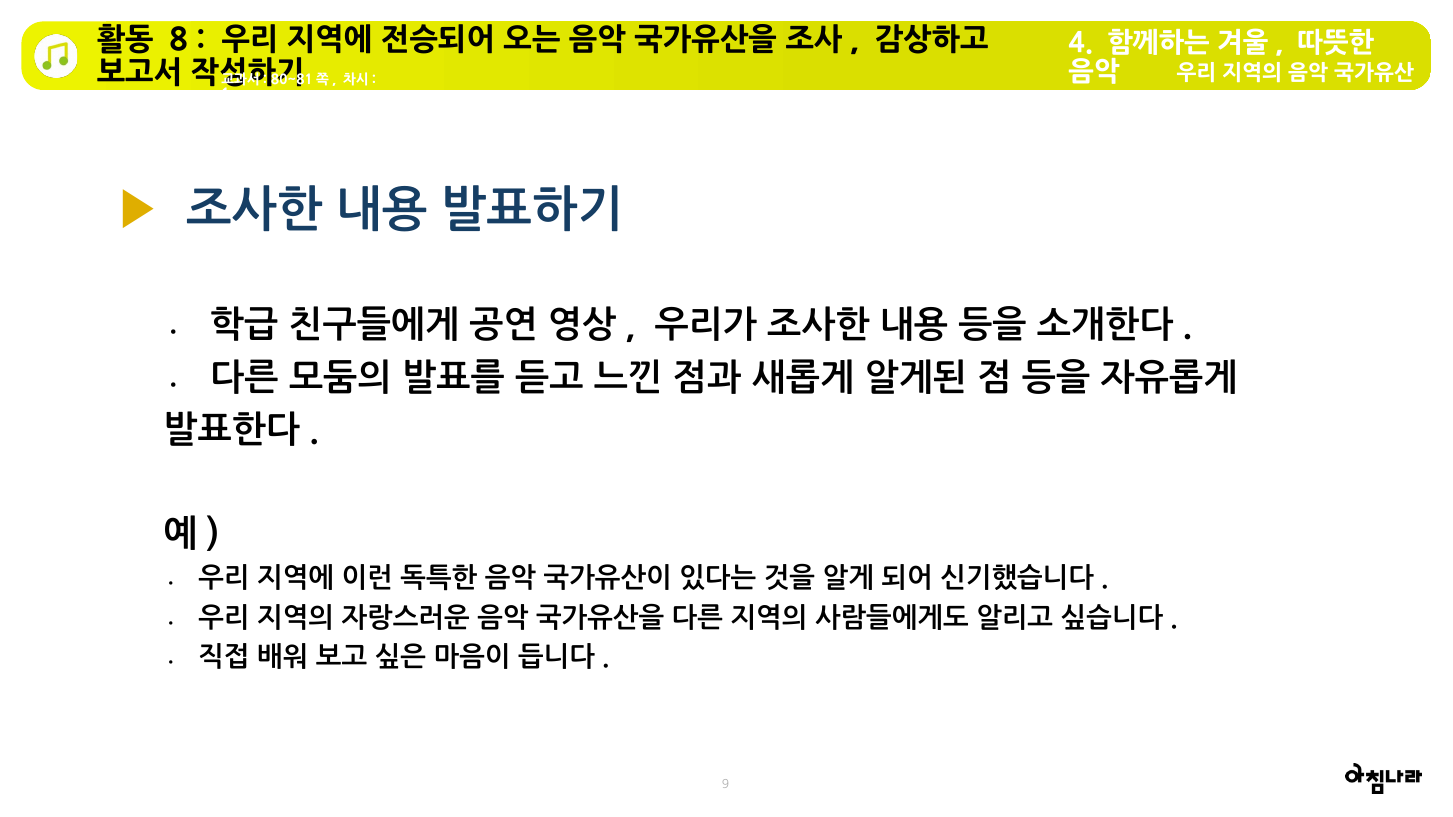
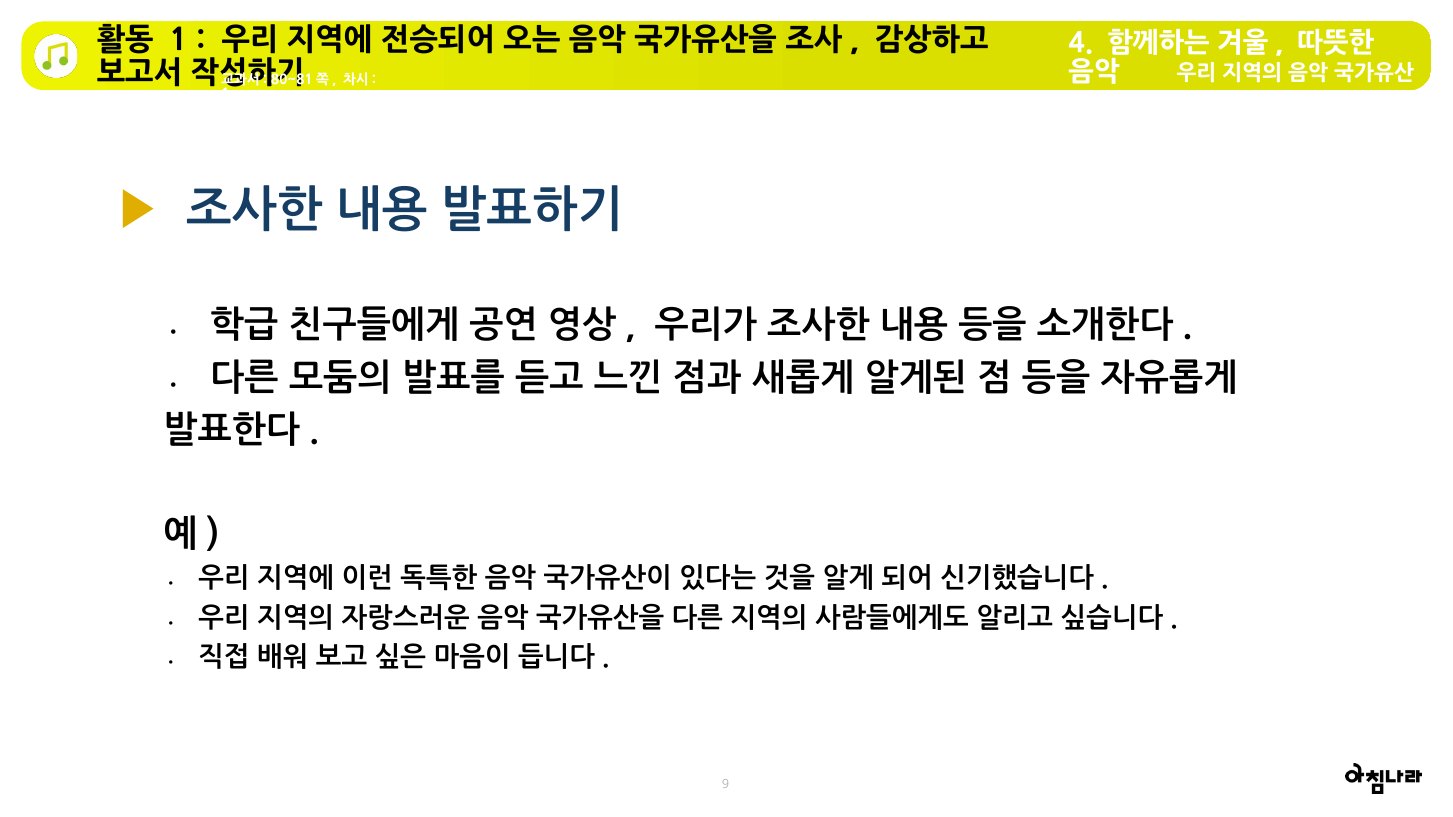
8: 8 -> 1 (179, 40)
